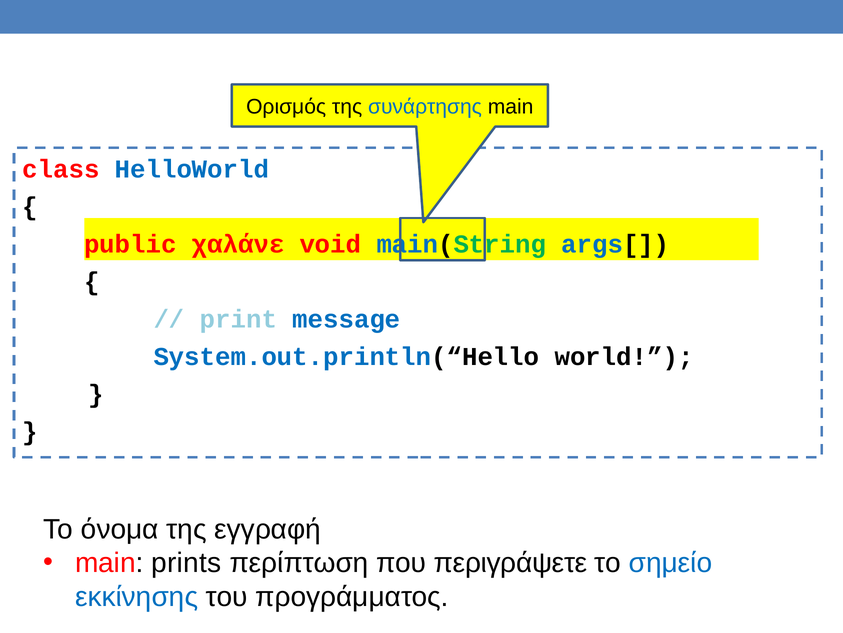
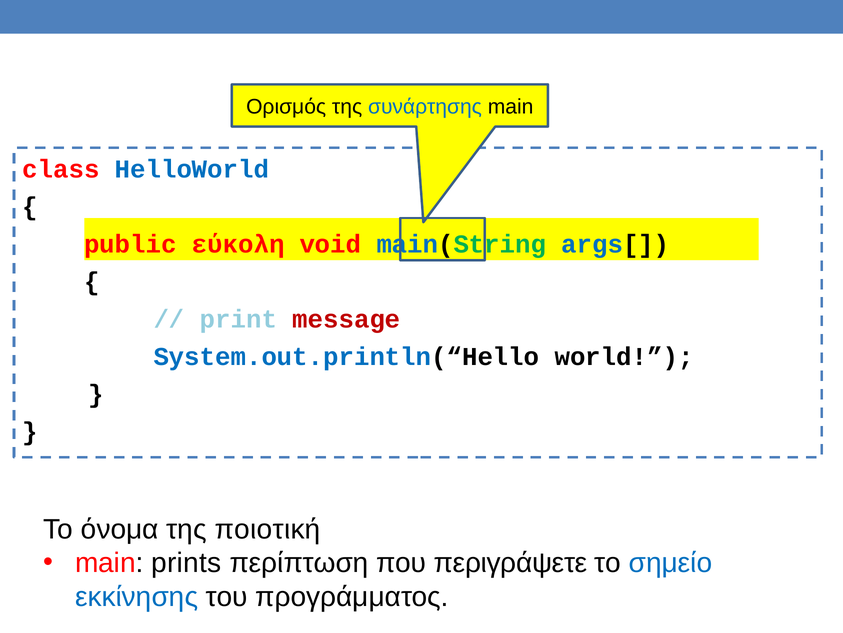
χαλάνε: χαλάνε -> εύκολη (238, 244)
message colour: blue -> red (346, 319)
εγγραφή: εγγραφή -> ποιοτική (268, 529)
